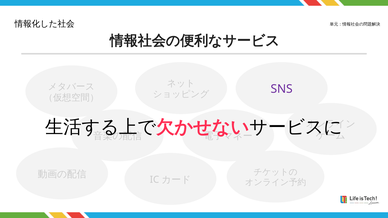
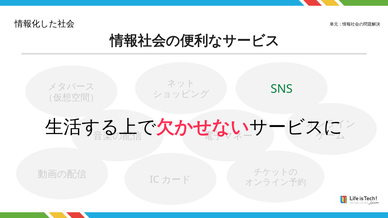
SNS colour: purple -> green (282, 89)
